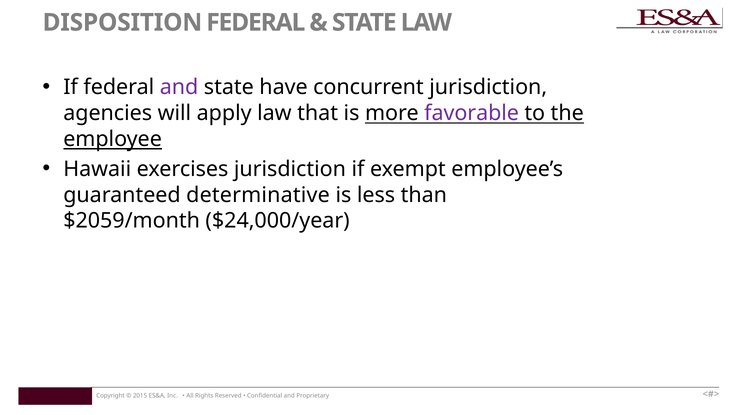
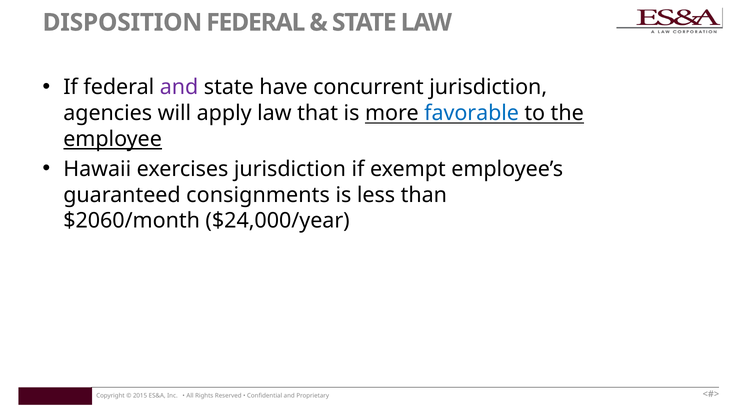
favorable colour: purple -> blue (472, 113)
determinative: determinative -> consignments (258, 195)
$2059/month: $2059/month -> $2060/month (132, 221)
